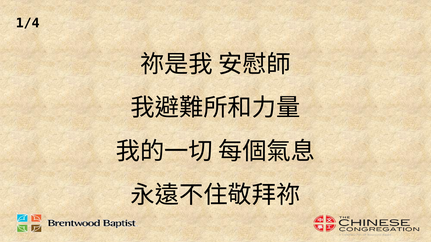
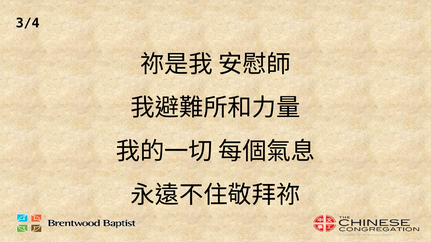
1/4: 1/4 -> 3/4 (28, 23)
